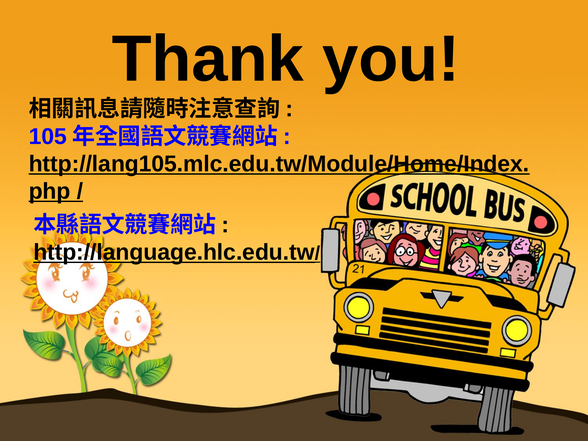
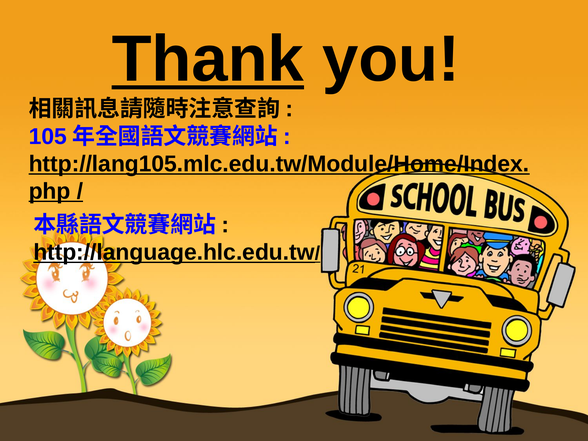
Thank underline: none -> present (208, 59)
